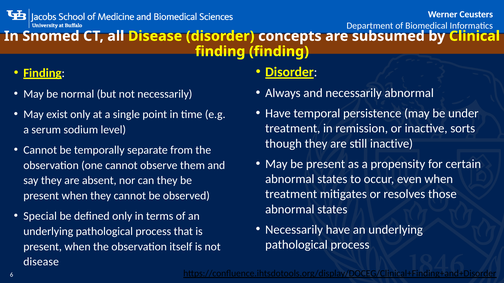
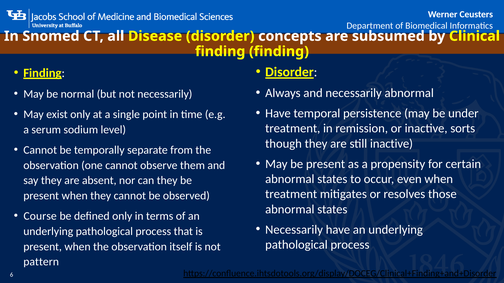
Special: Special -> Course (40, 217)
disease: disease -> pattern (41, 262)
